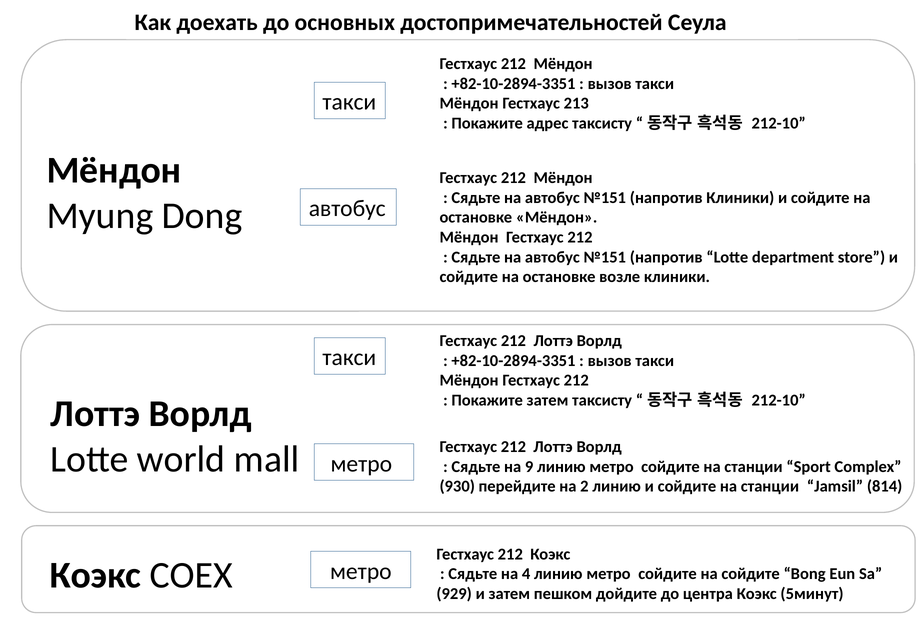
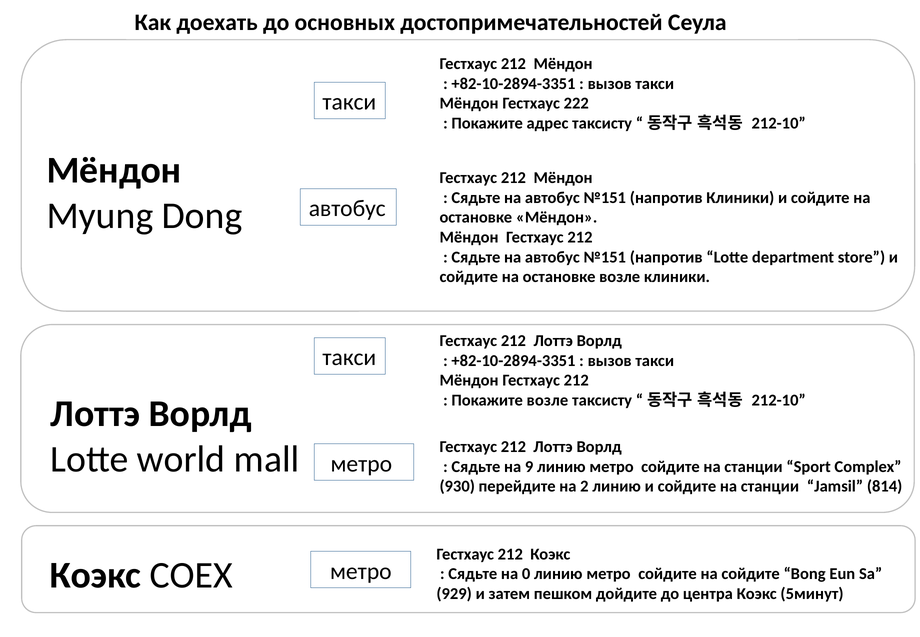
213: 213 -> 222 (576, 103)
Покажите затем: затем -> возле (547, 400)
4: 4 -> 0 (526, 574)
